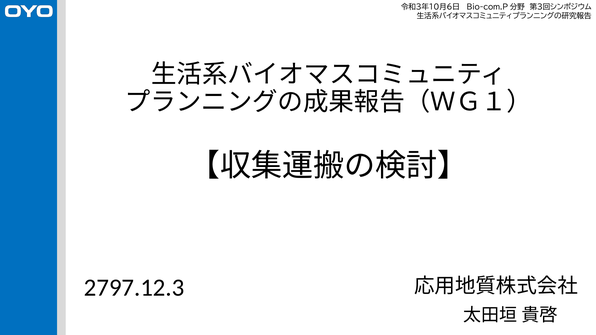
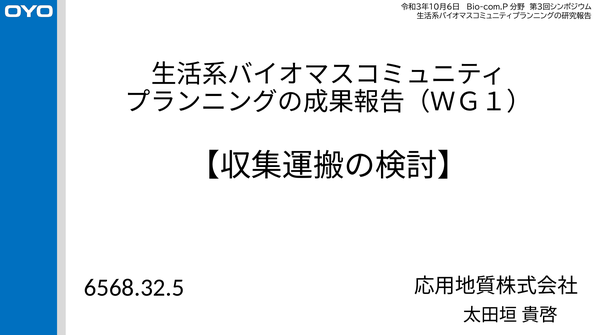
2797.12.3: 2797.12.3 -> 6568.32.5 (134, 288)
